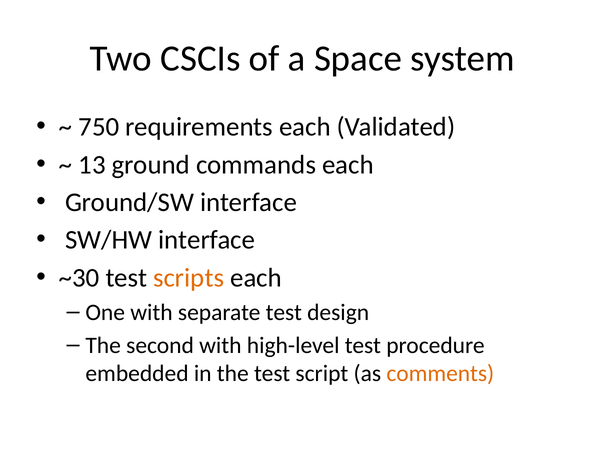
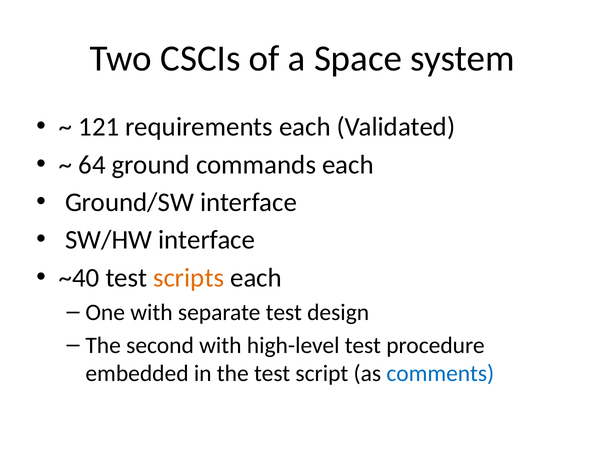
750: 750 -> 121 (99, 127)
13: 13 -> 64 (92, 165)
~30: ~30 -> ~40 (79, 278)
comments colour: orange -> blue (440, 374)
